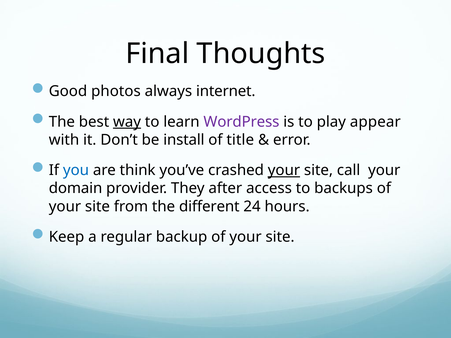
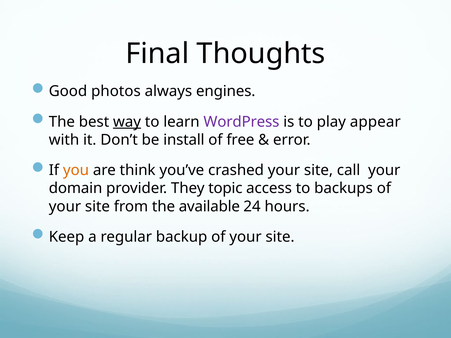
internet: internet -> engines (226, 91)
title: title -> free (240, 140)
you colour: blue -> orange (76, 170)
your underline: present -> none (284, 170)
after: after -> topic (225, 188)
different: different -> available (209, 207)
